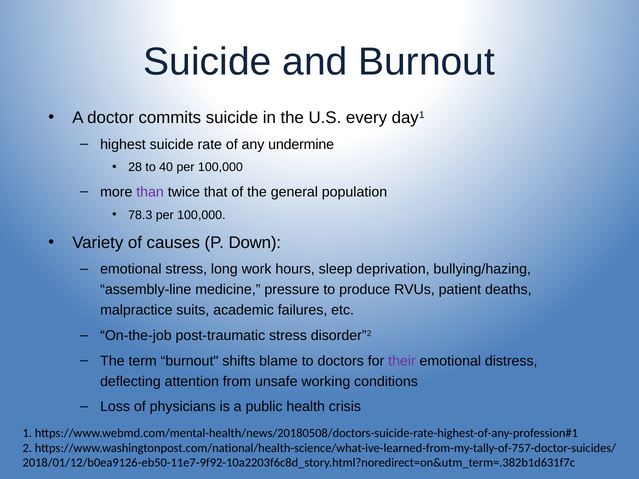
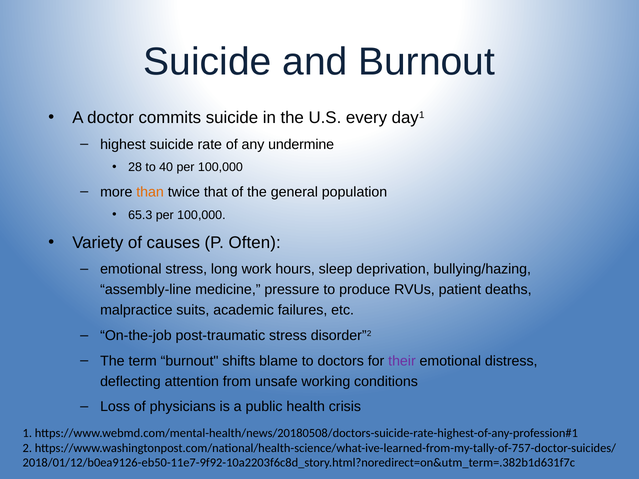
than colour: purple -> orange (150, 192)
78.3: 78.3 -> 65.3 (140, 215)
Down: Down -> Often (255, 243)
